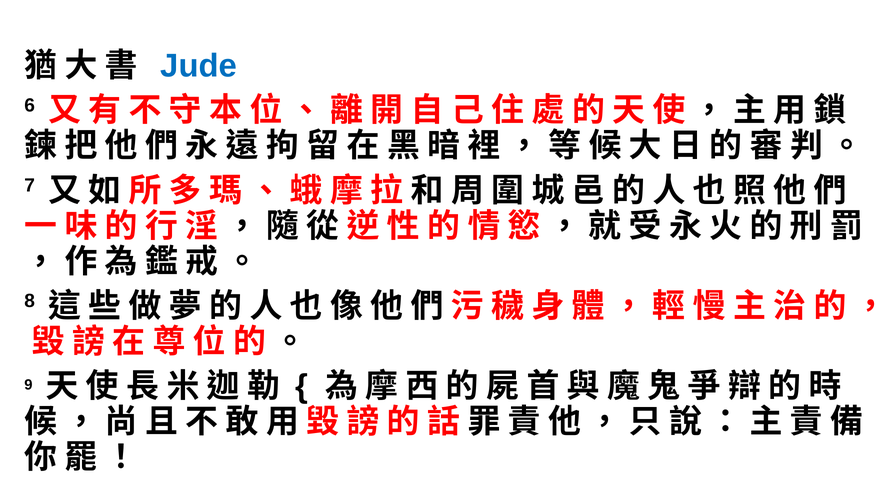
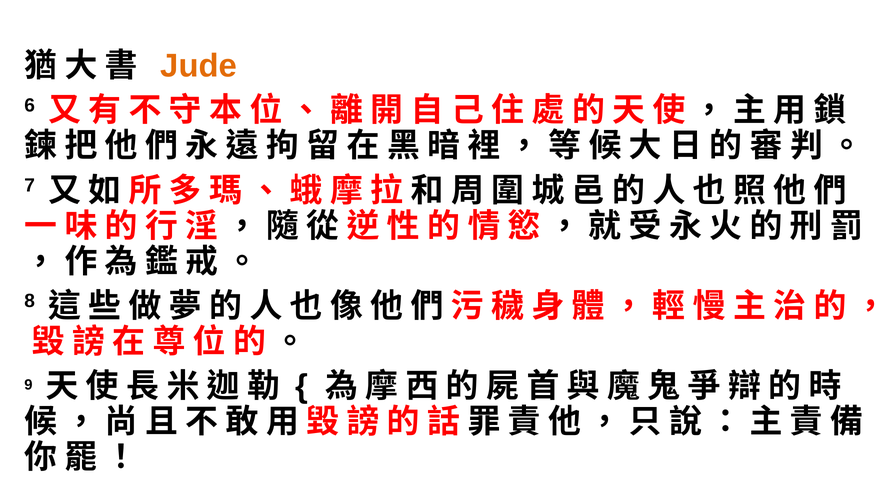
Jude colour: blue -> orange (199, 66)
